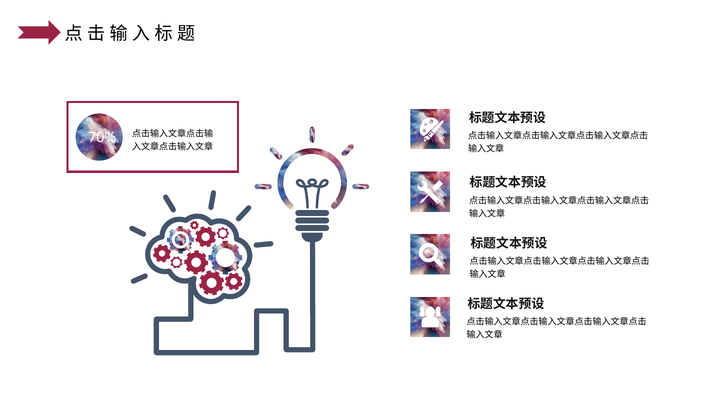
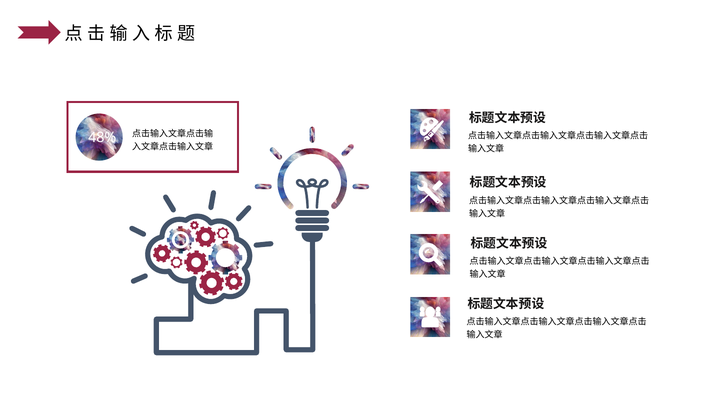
70%: 70% -> 48% (102, 137)
